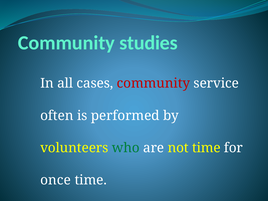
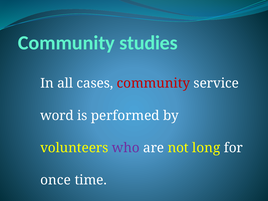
often: often -> word (57, 116)
who colour: green -> purple (126, 148)
not time: time -> long (206, 148)
